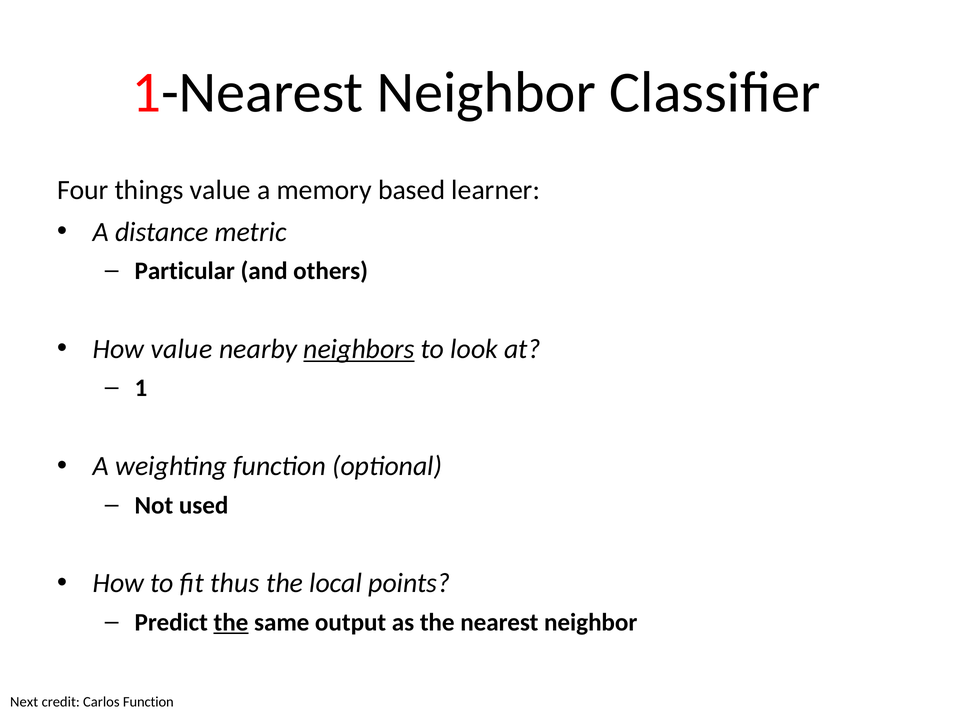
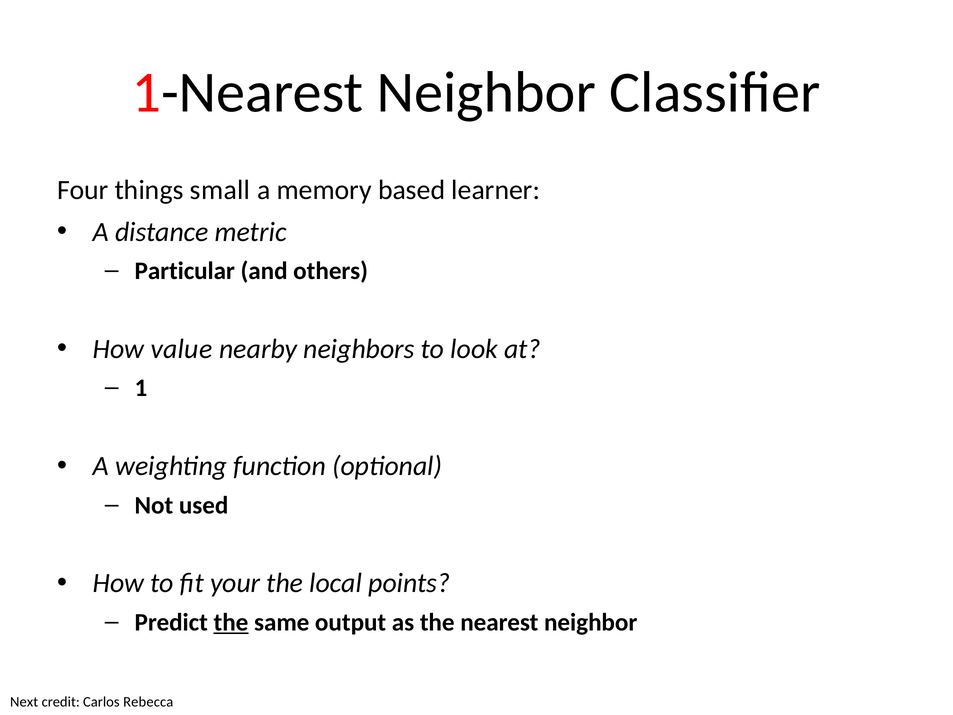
things value: value -> small (220, 190)
neighbors underline: present -> none (359, 349)
thus: thus -> your (235, 583)
Carlos Function: Function -> Rebecca (148, 702)
